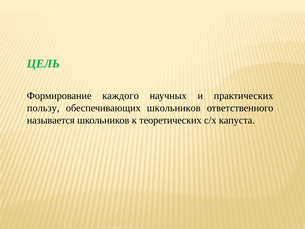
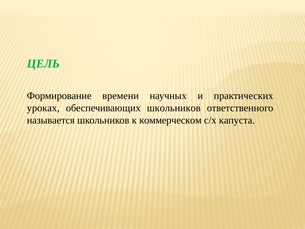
каждого: каждого -> времени (121, 96)
пользу: пользу -> уроках (43, 108)
теоретических: теоретических -> коммерческом (170, 120)
